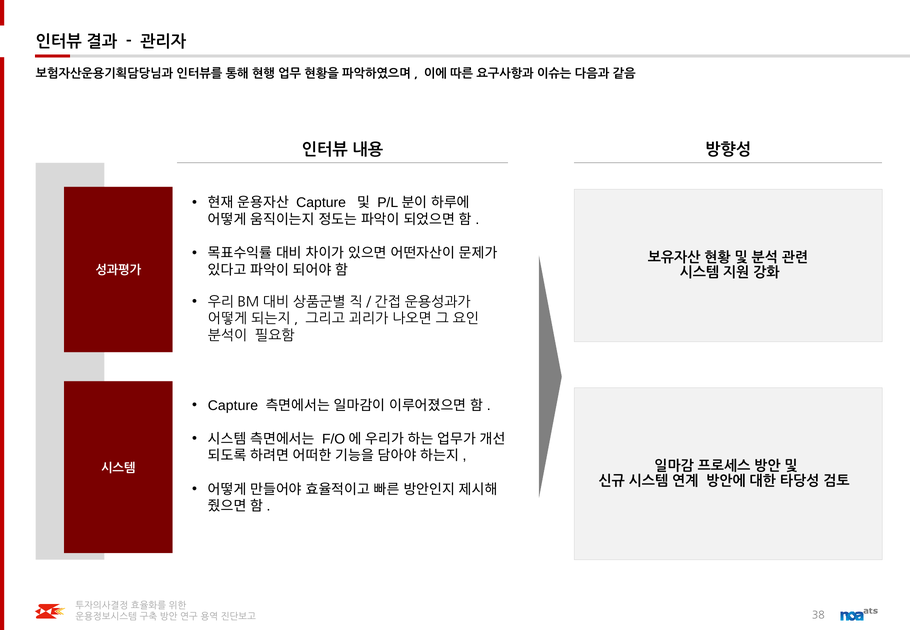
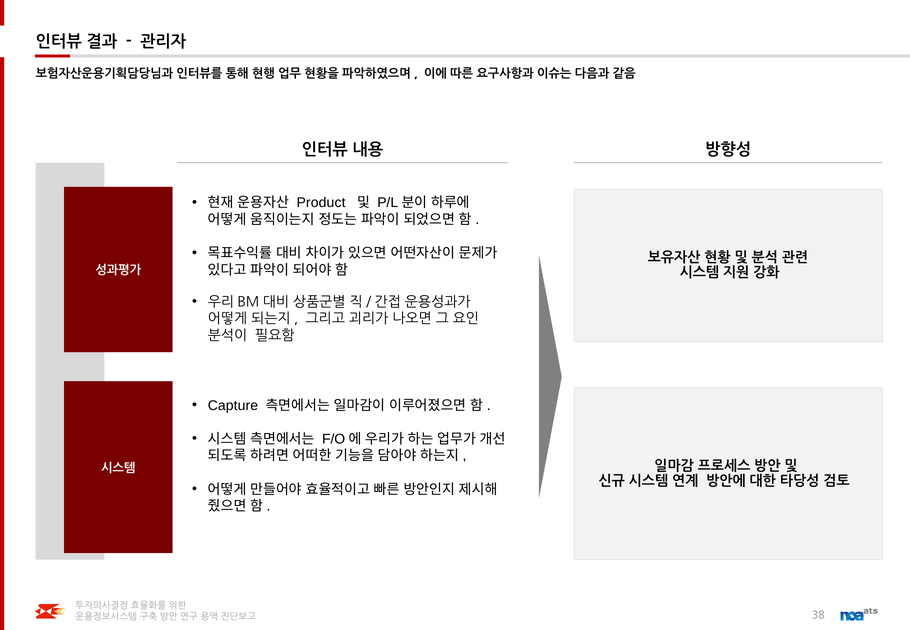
Capture: Capture -> Product (321, 203)
